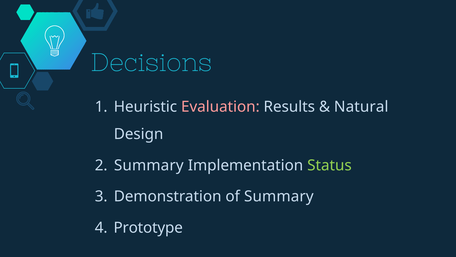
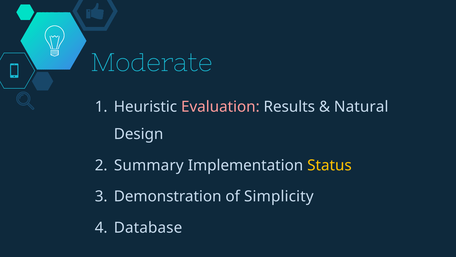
Decisions: Decisions -> Moderate (152, 63)
Status colour: light green -> yellow (329, 165)
of Summary: Summary -> Simplicity (279, 196)
Prototype: Prototype -> Database (148, 227)
